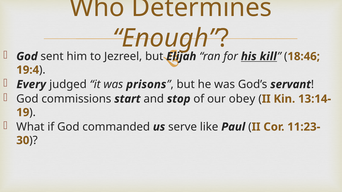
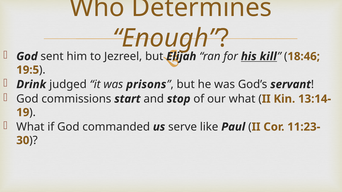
19:4: 19:4 -> 19:5 (28, 70)
Every: Every -> Drink (31, 85)
our obey: obey -> what (242, 99)
